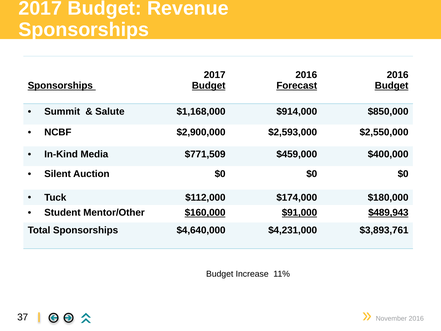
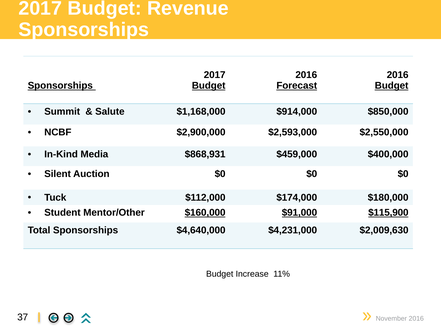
$771,509: $771,509 -> $868,931 (205, 154)
$489,943: $489,943 -> $115,900 (388, 213)
$3,893,761: $3,893,761 -> $2,009,630 (384, 230)
